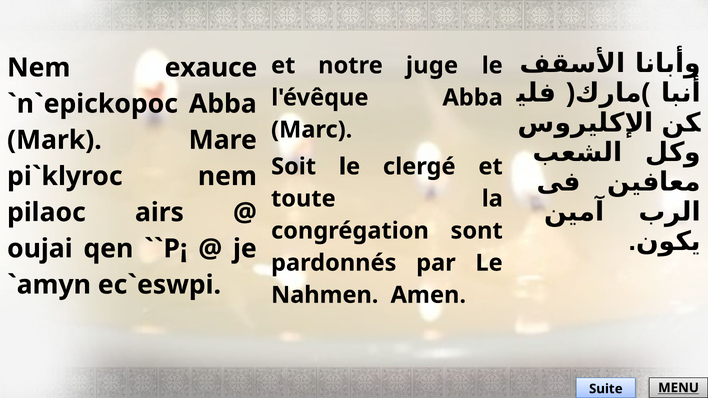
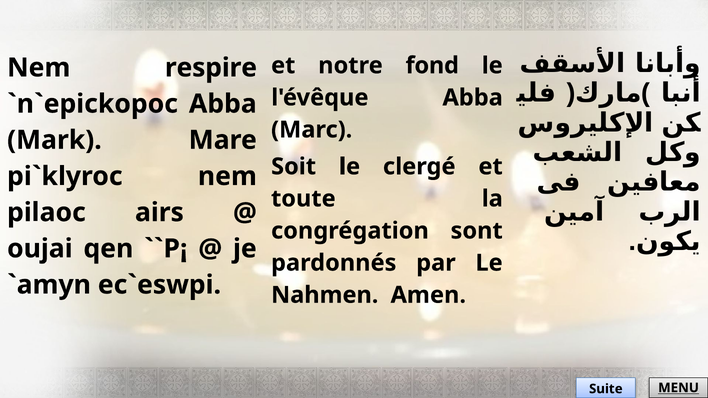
juge: juge -> fond (432, 66)
exauce: exauce -> respire (211, 68)
